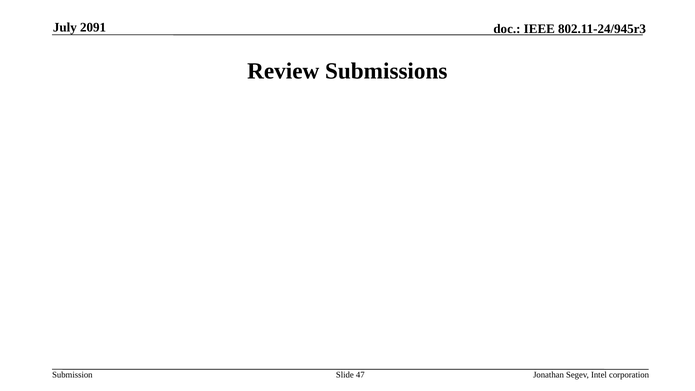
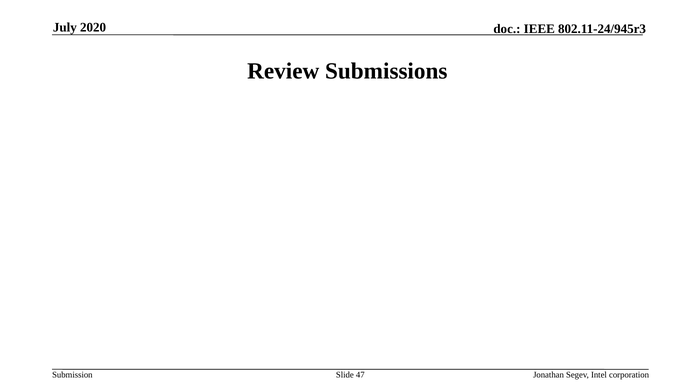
2091: 2091 -> 2020 (93, 28)
